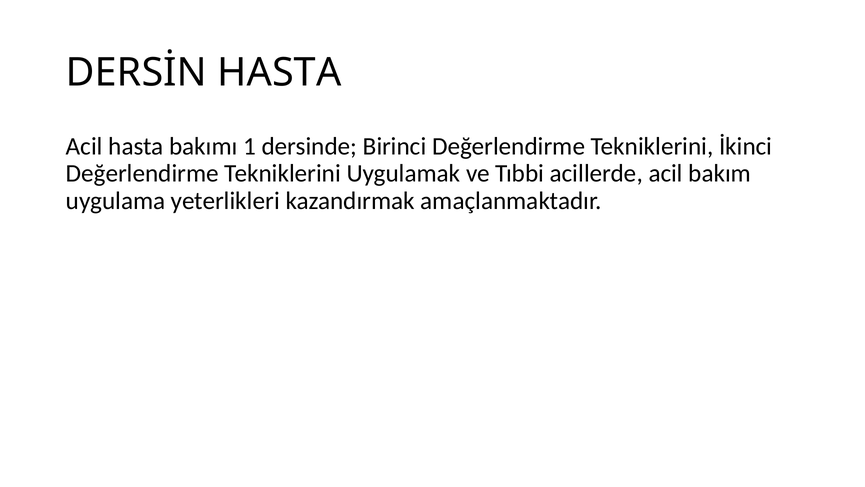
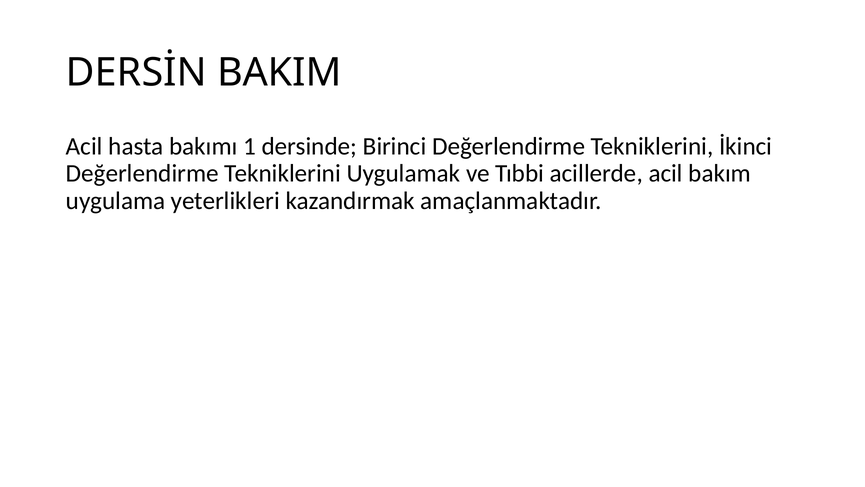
DERSİN HASTA: HASTA -> BAKIM (279, 73)
